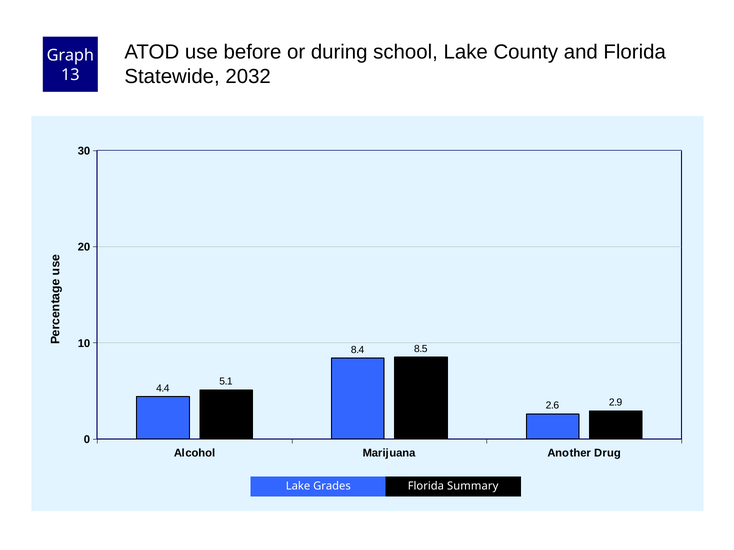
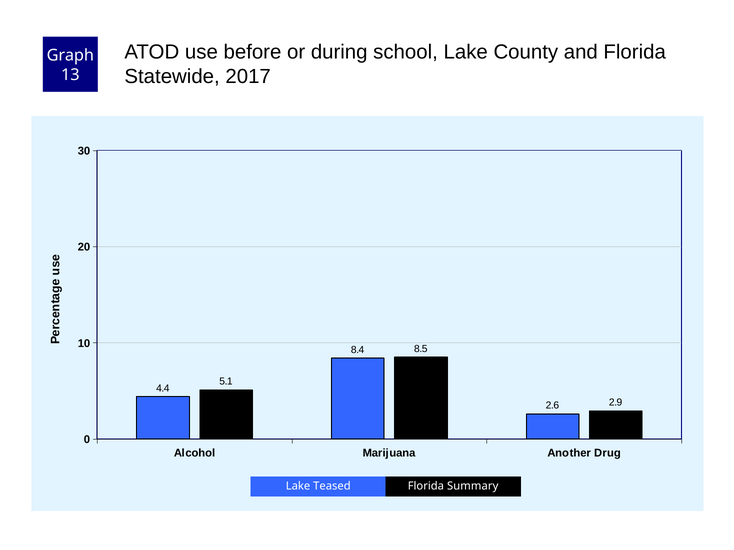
2032: 2032 -> 2017 (248, 77)
Grades: Grades -> Teased (332, 487)
